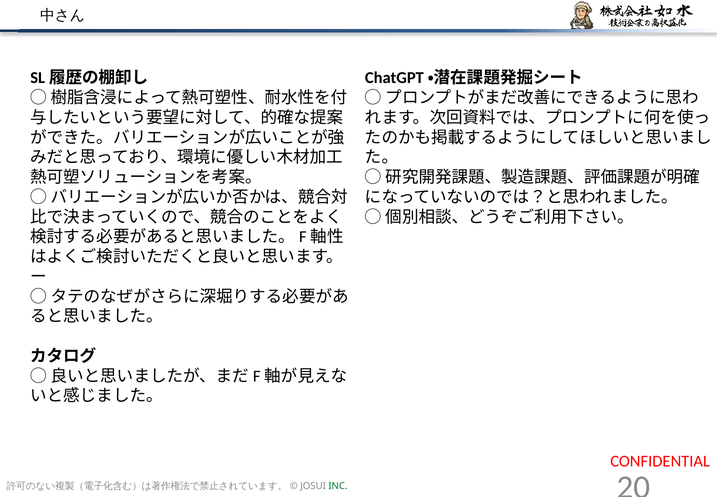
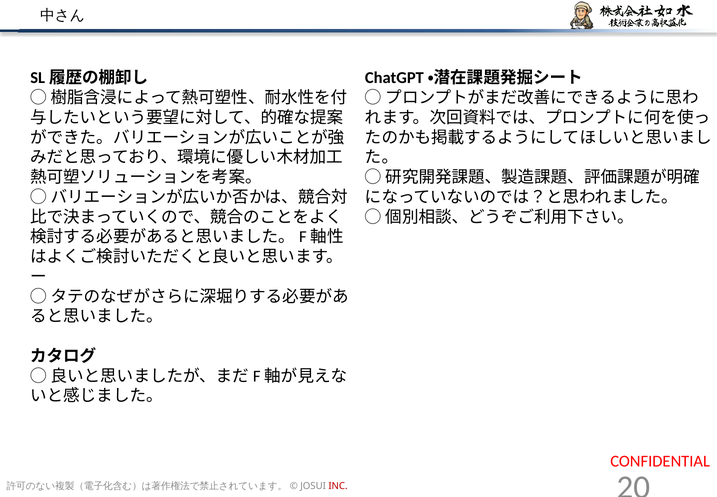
INC colour: green -> red (338, 485)
